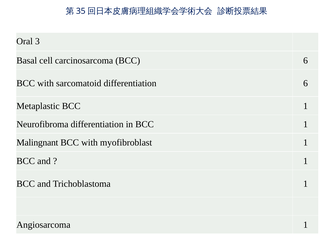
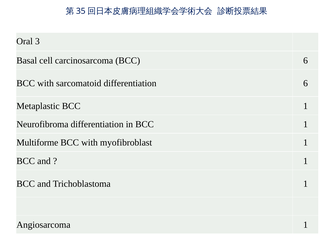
Malingnant: Malingnant -> Multiforme (37, 143)
